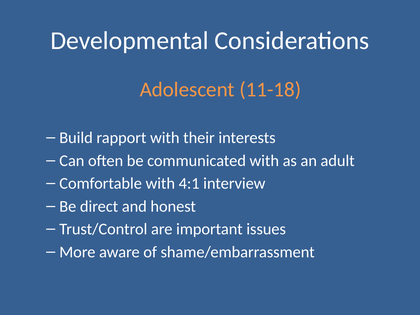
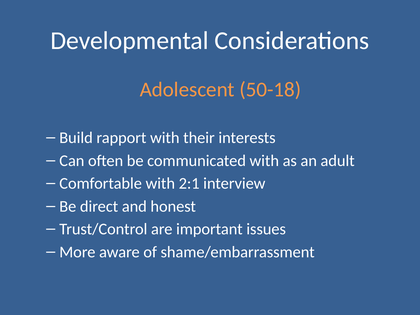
11-18: 11-18 -> 50-18 (270, 90)
4:1: 4:1 -> 2:1 (189, 183)
